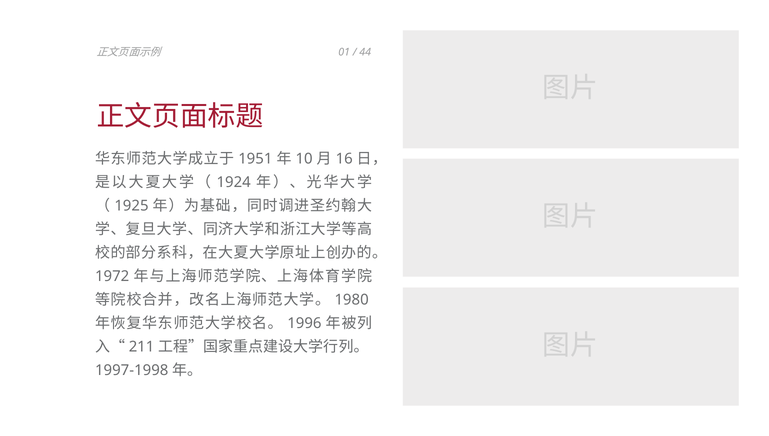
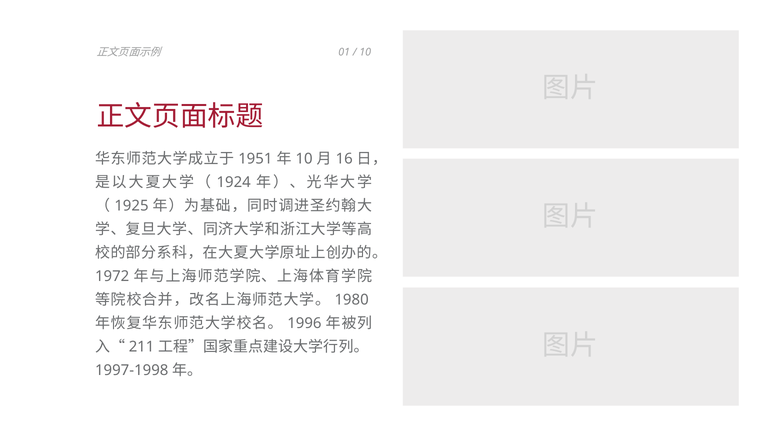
44: 44 -> 10 (365, 52)
